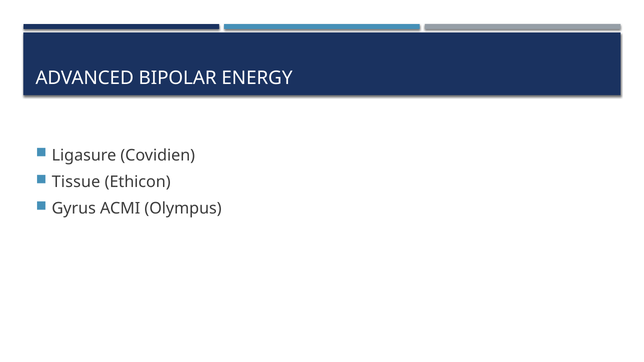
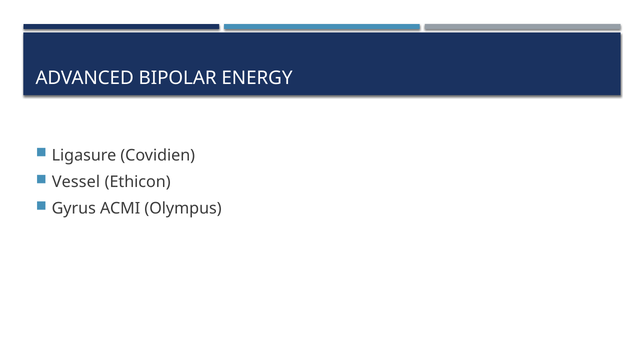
Tissue: Tissue -> Vessel (76, 182)
